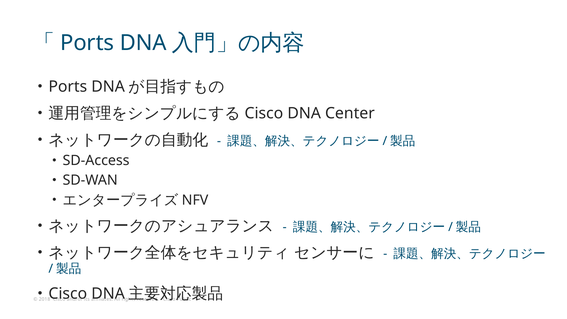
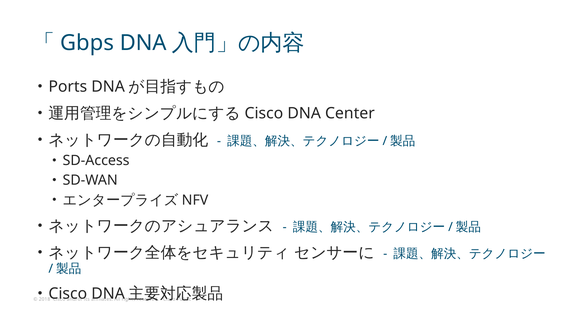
Ports: Ports -> Gbps (87, 43)
